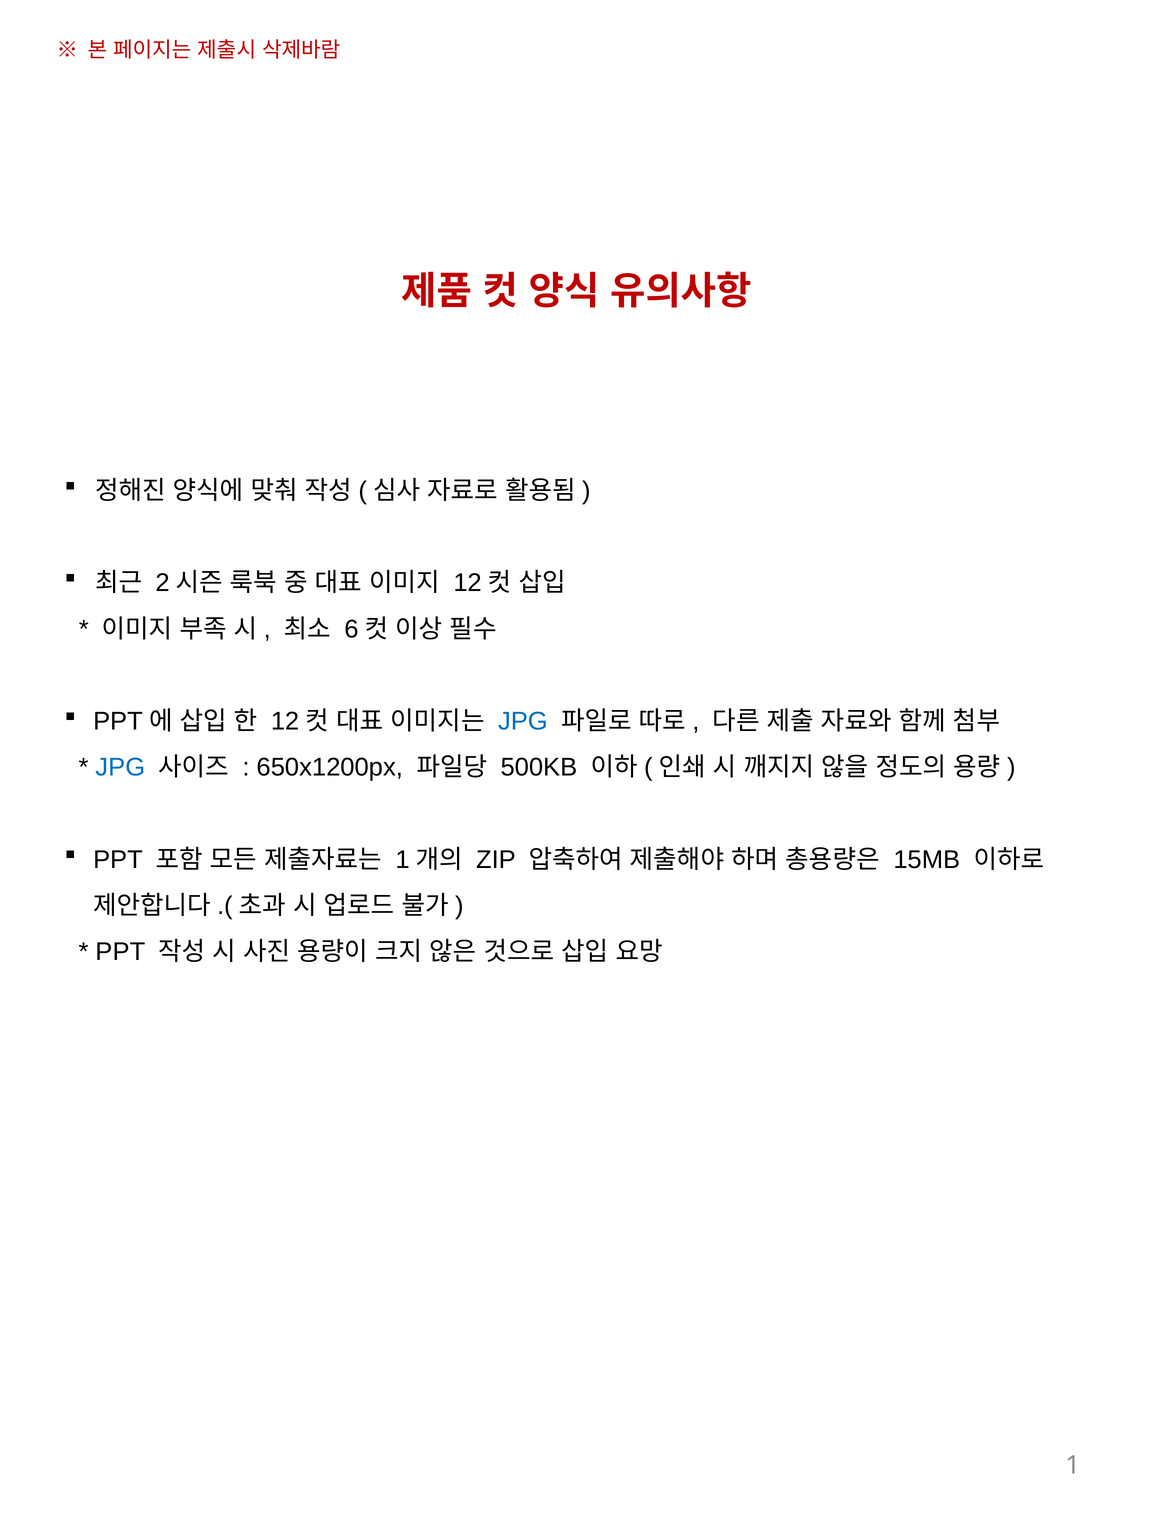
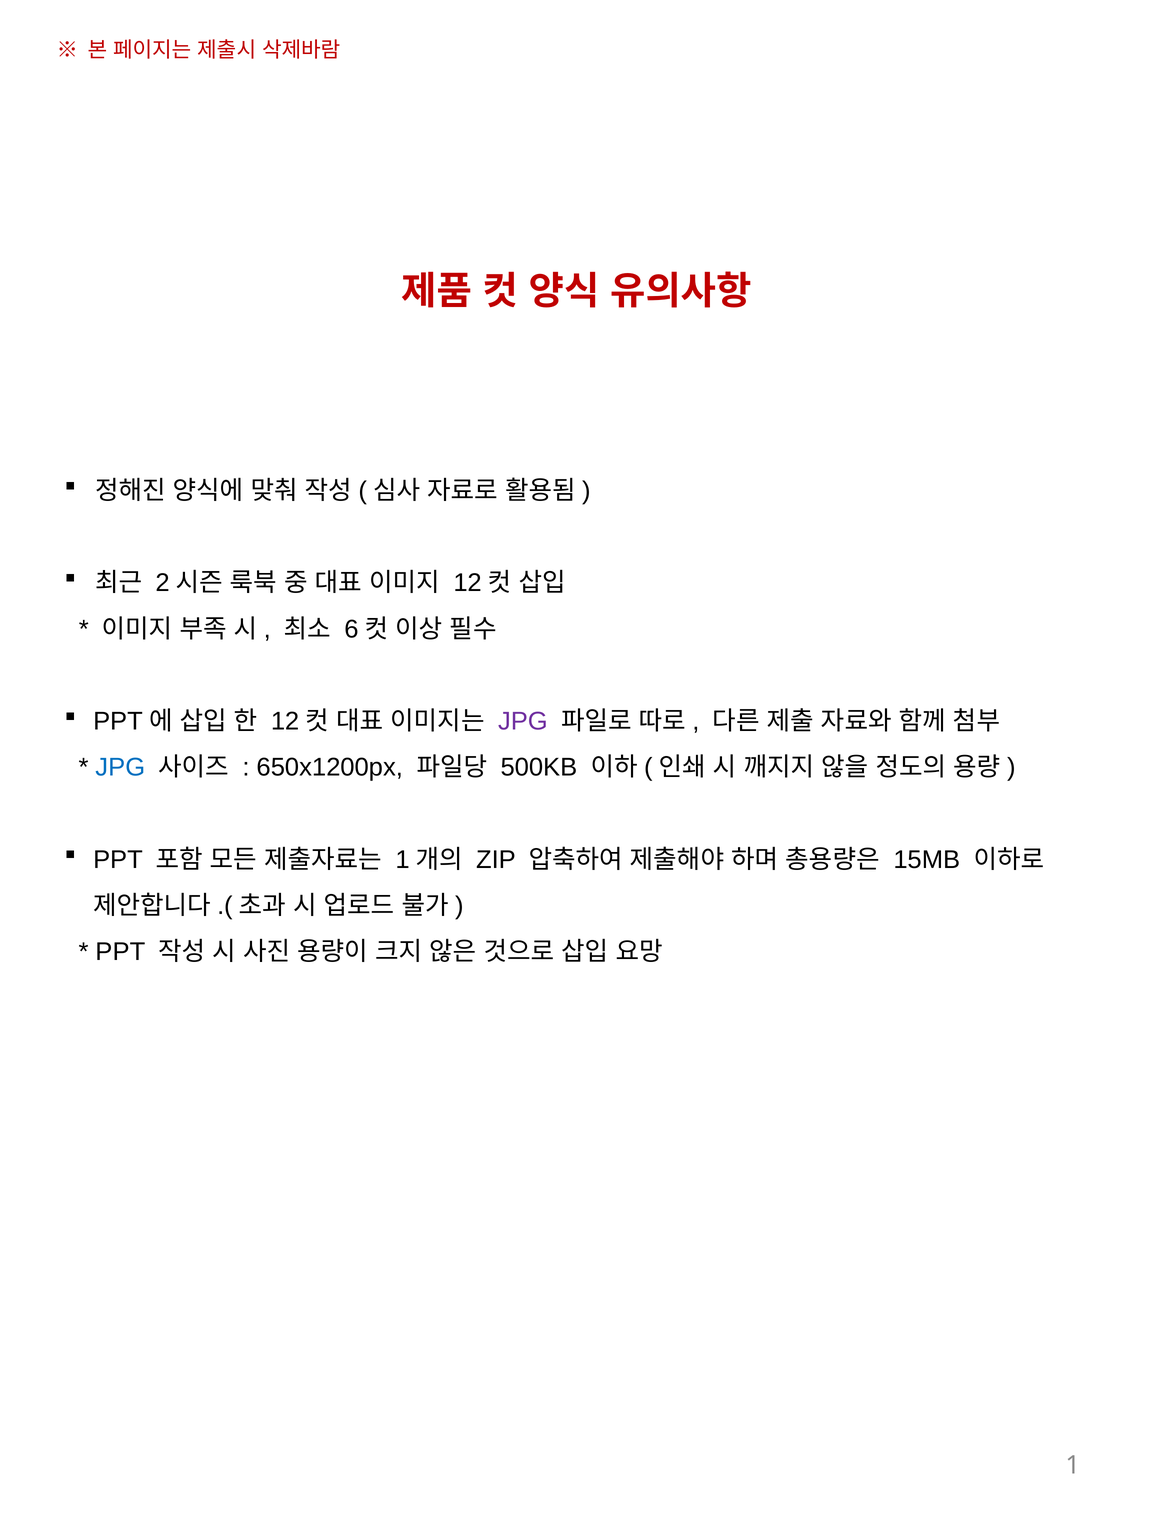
JPG colour: blue -> purple (523, 721)
